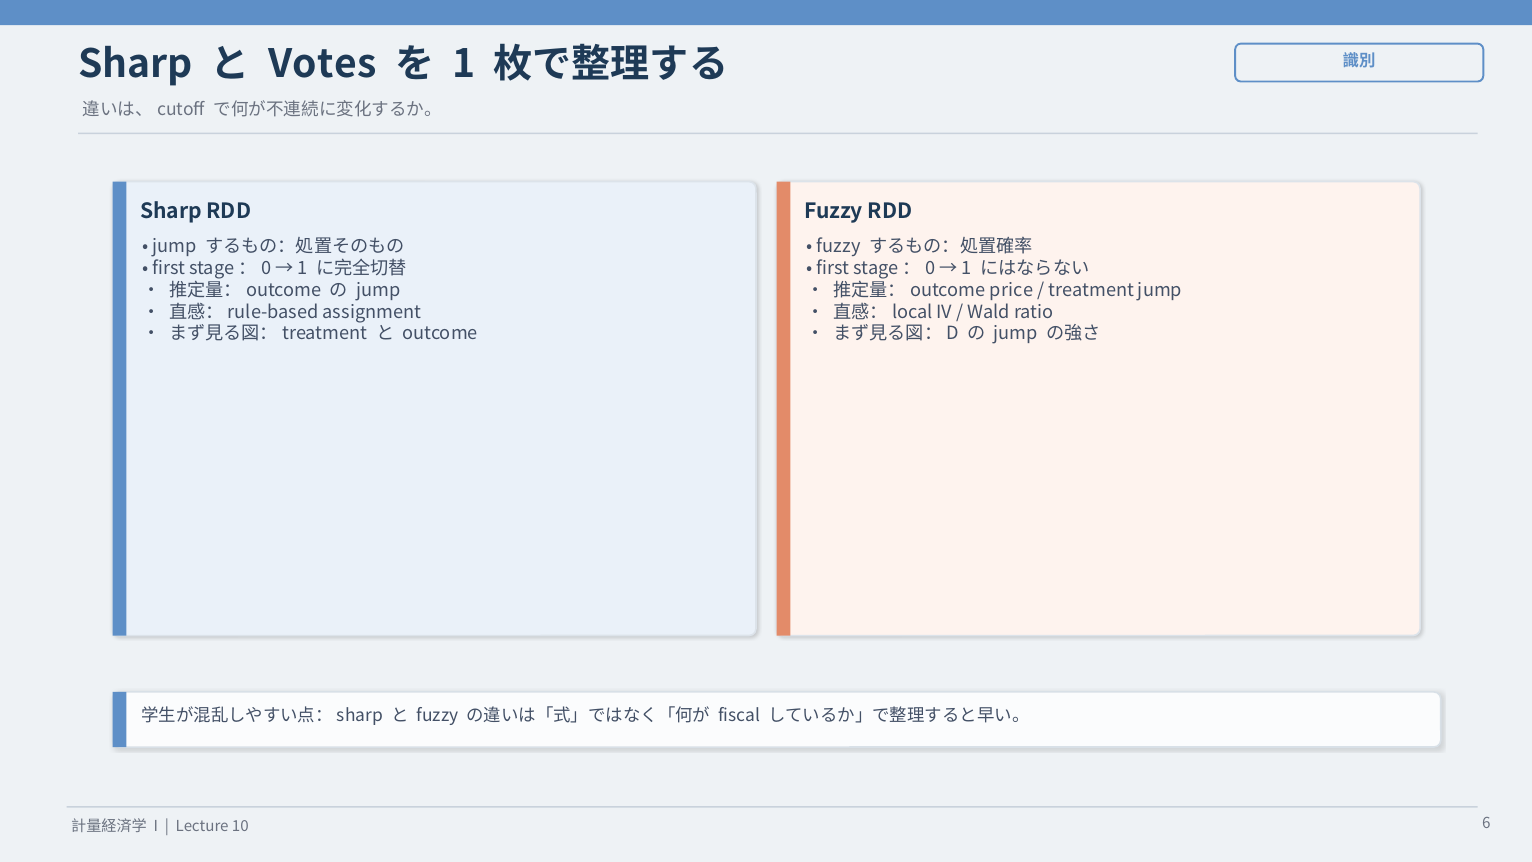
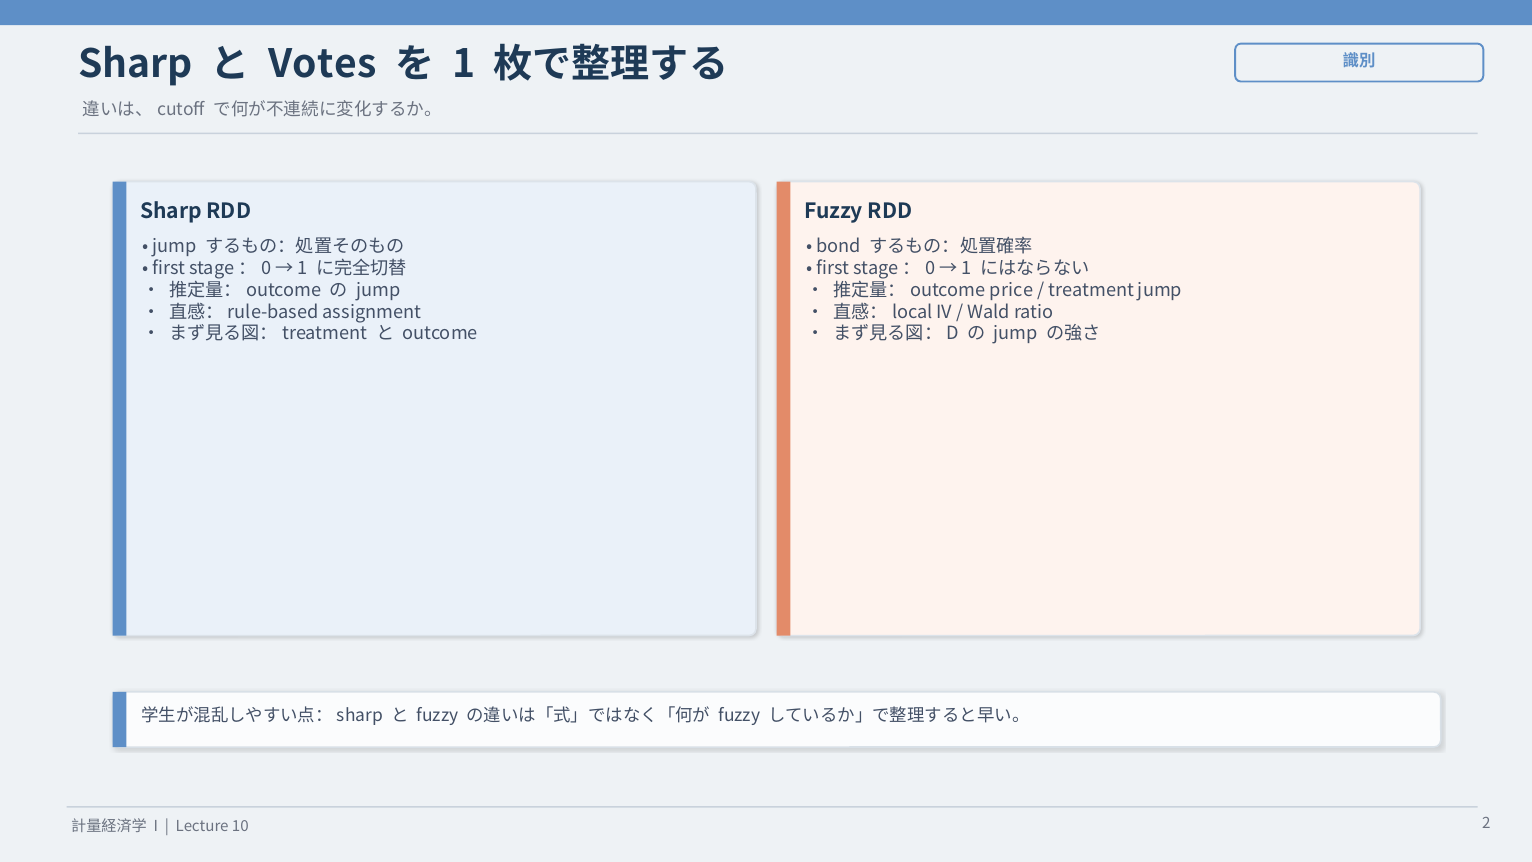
fuzzy: fuzzy -> bond (839, 247)
fiscal: fiscal -> fuzzy (739, 716)
6: 6 -> 2 (1486, 824)
